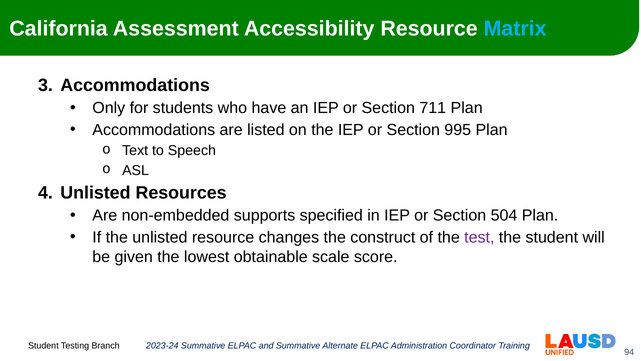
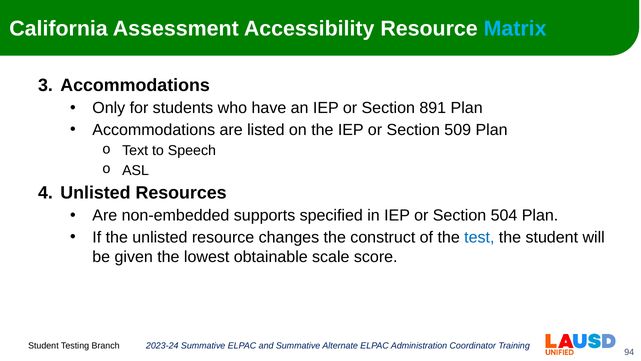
711: 711 -> 891 (433, 108)
995: 995 -> 509 (458, 130)
test colour: purple -> blue (479, 237)
